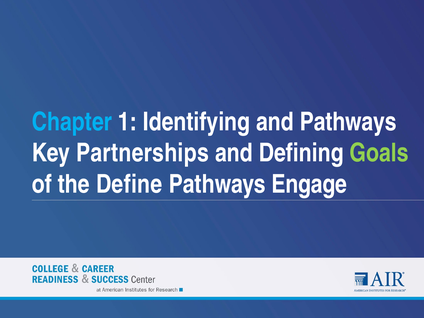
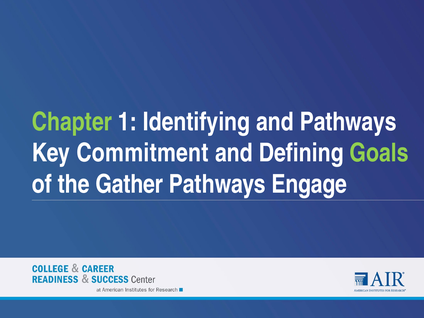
Chapter colour: light blue -> light green (72, 122)
Partnerships: Partnerships -> Commitment (142, 153)
Define: Define -> Gather (129, 184)
